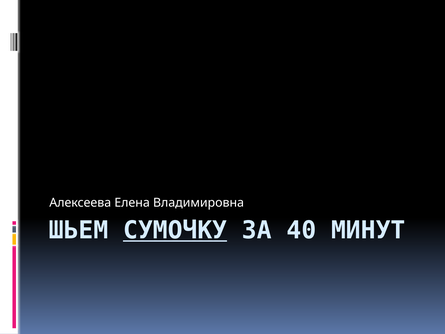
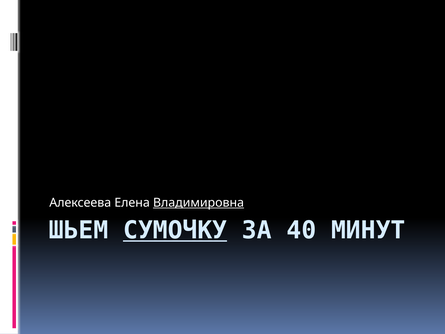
Владимировна underline: none -> present (199, 203)
